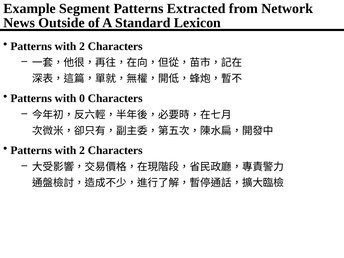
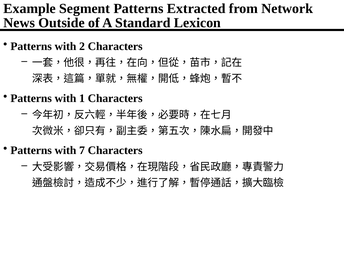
0: 0 -> 1 (82, 98)
2: 2 -> 7 (82, 150)
